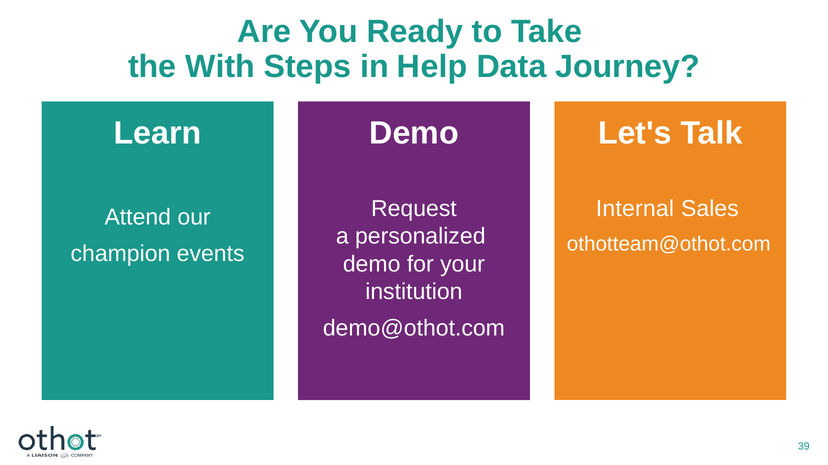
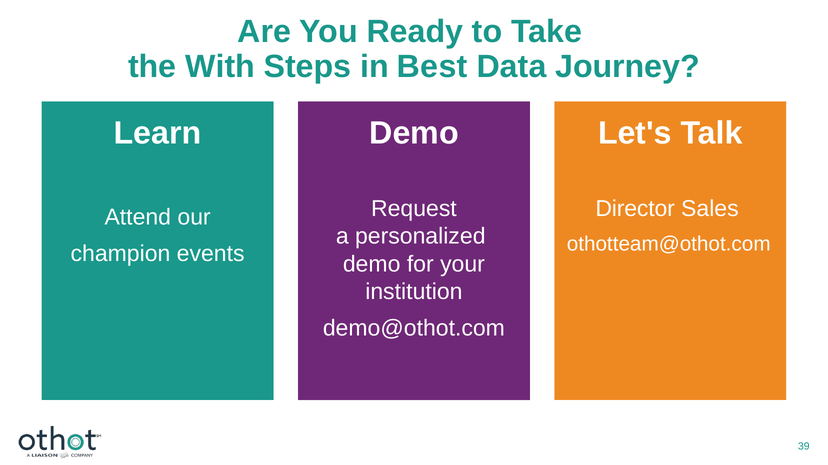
Help: Help -> Best (432, 67)
Internal: Internal -> Director (635, 209)
